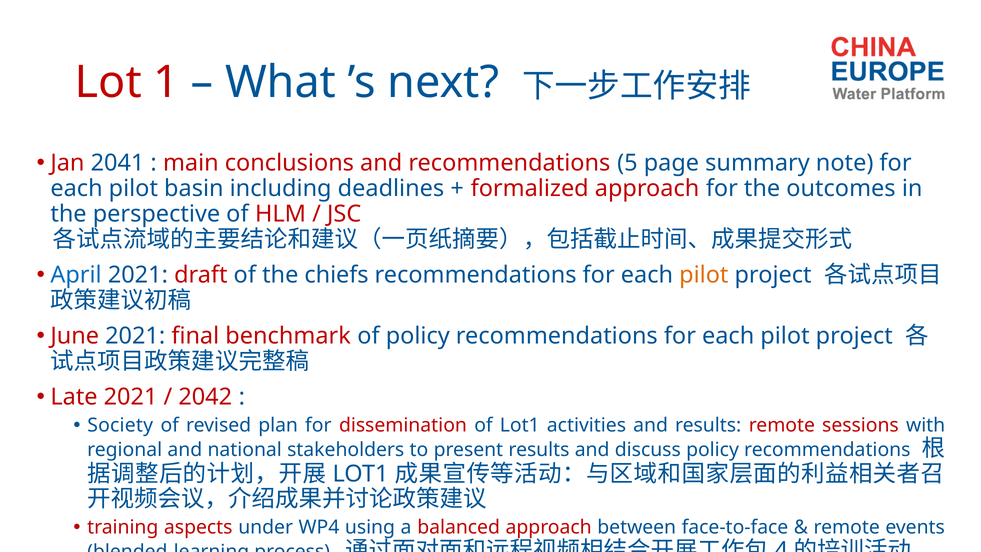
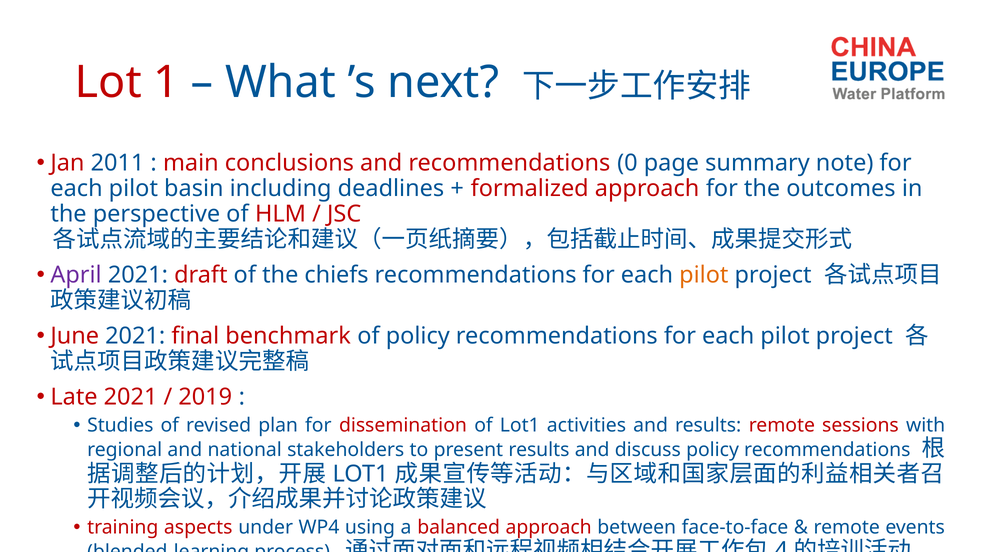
2041: 2041 -> 2011 (118, 163)
5: 5 -> 0 (627, 163)
April colour: blue -> purple (76, 275)
2042: 2042 -> 2019 (205, 397)
Society: Society -> Studies (120, 425)
